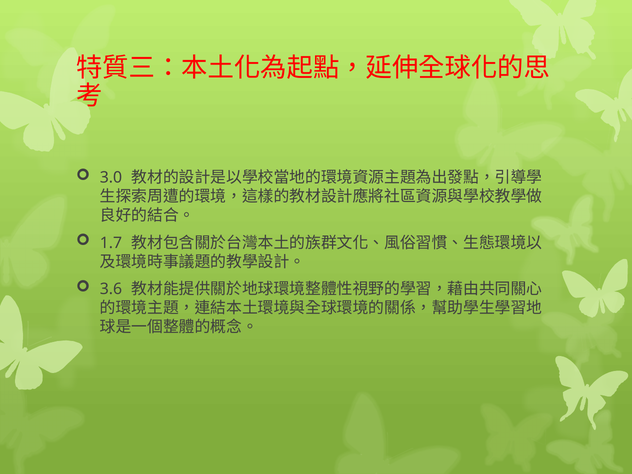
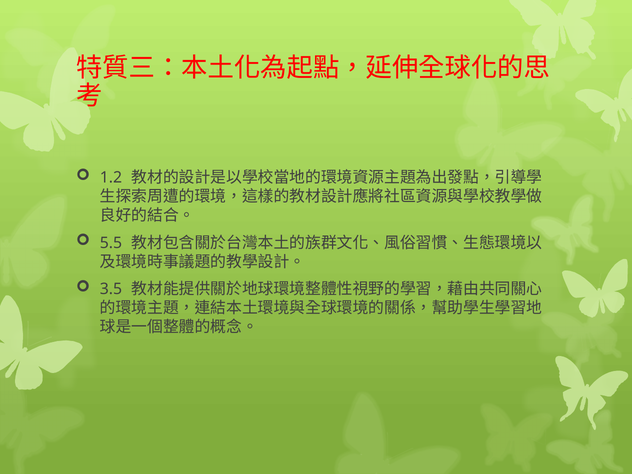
3.0: 3.0 -> 1.2 (111, 178)
1.7: 1.7 -> 5.5 (111, 243)
3.6: 3.6 -> 3.5 (111, 289)
